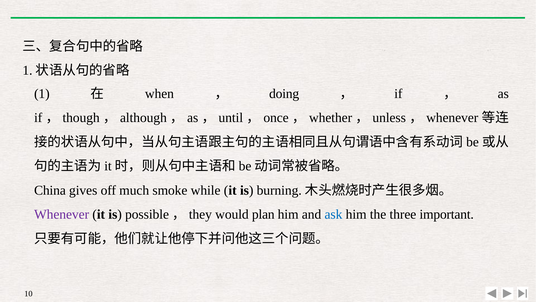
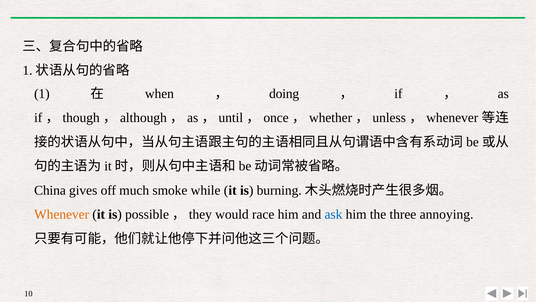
Whenever colour: purple -> orange (62, 214)
plan: plan -> race (263, 214)
important: important -> annoying (447, 214)
